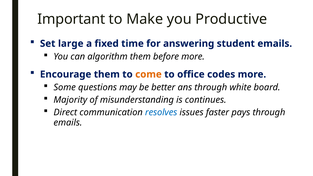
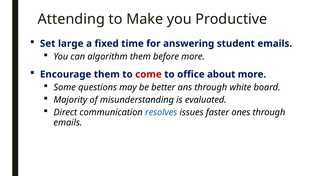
Important: Important -> Attending (71, 19)
come colour: orange -> red (148, 74)
codes: codes -> about (221, 74)
continues: continues -> evaluated (206, 100)
pays: pays -> ones (241, 112)
